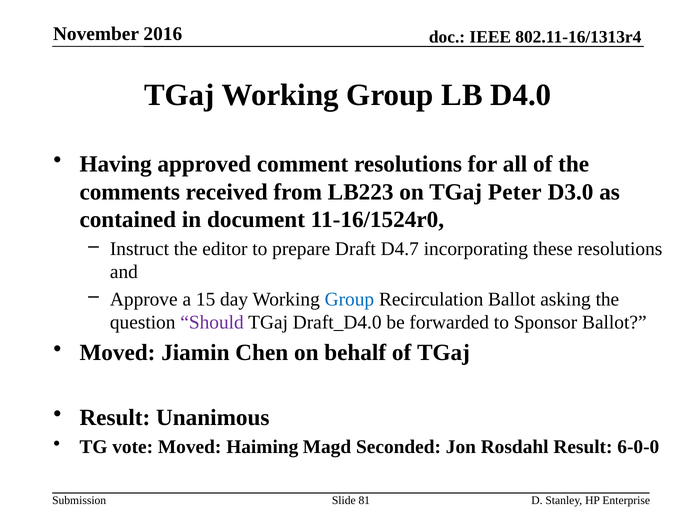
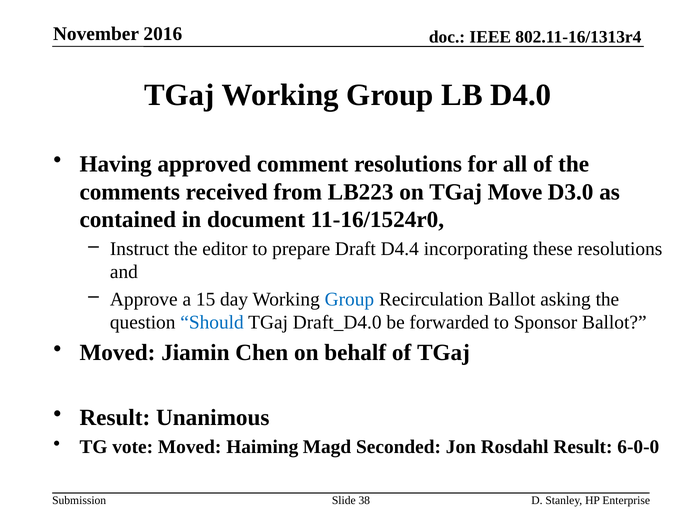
Peter: Peter -> Move (515, 192)
D4.7: D4.7 -> D4.4 (400, 249)
Should colour: purple -> blue (212, 322)
81: 81 -> 38 (364, 501)
